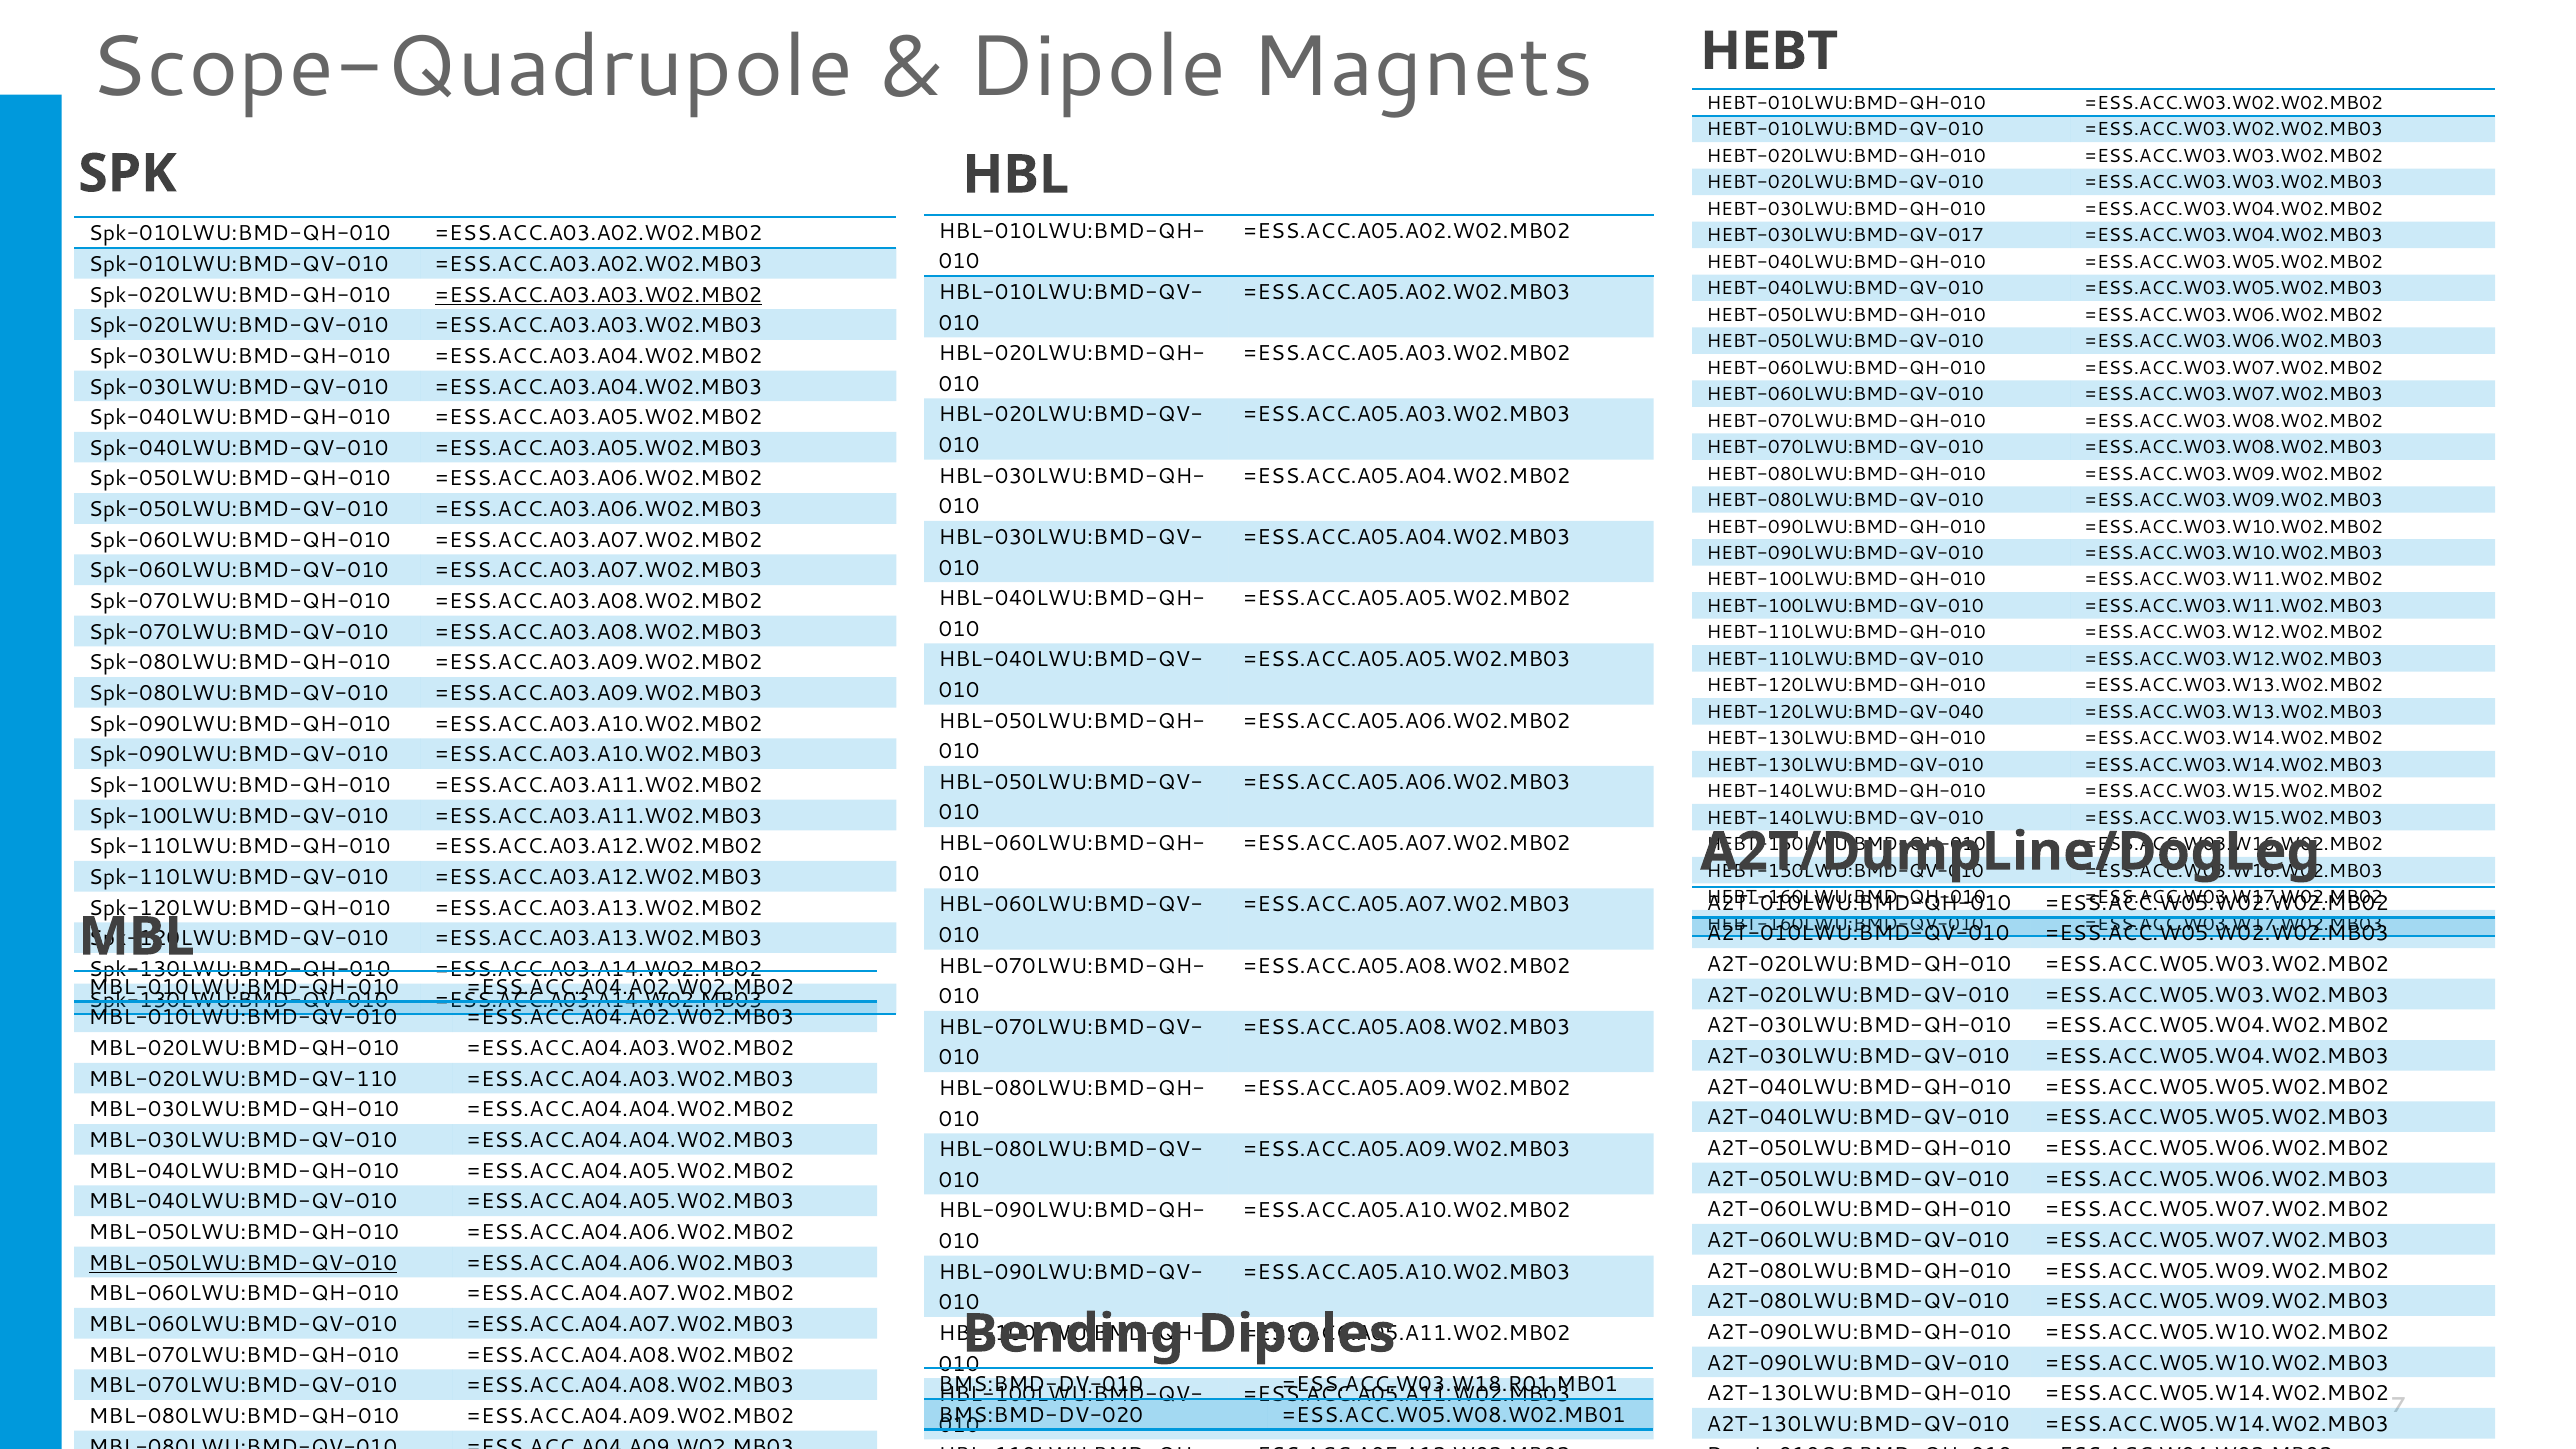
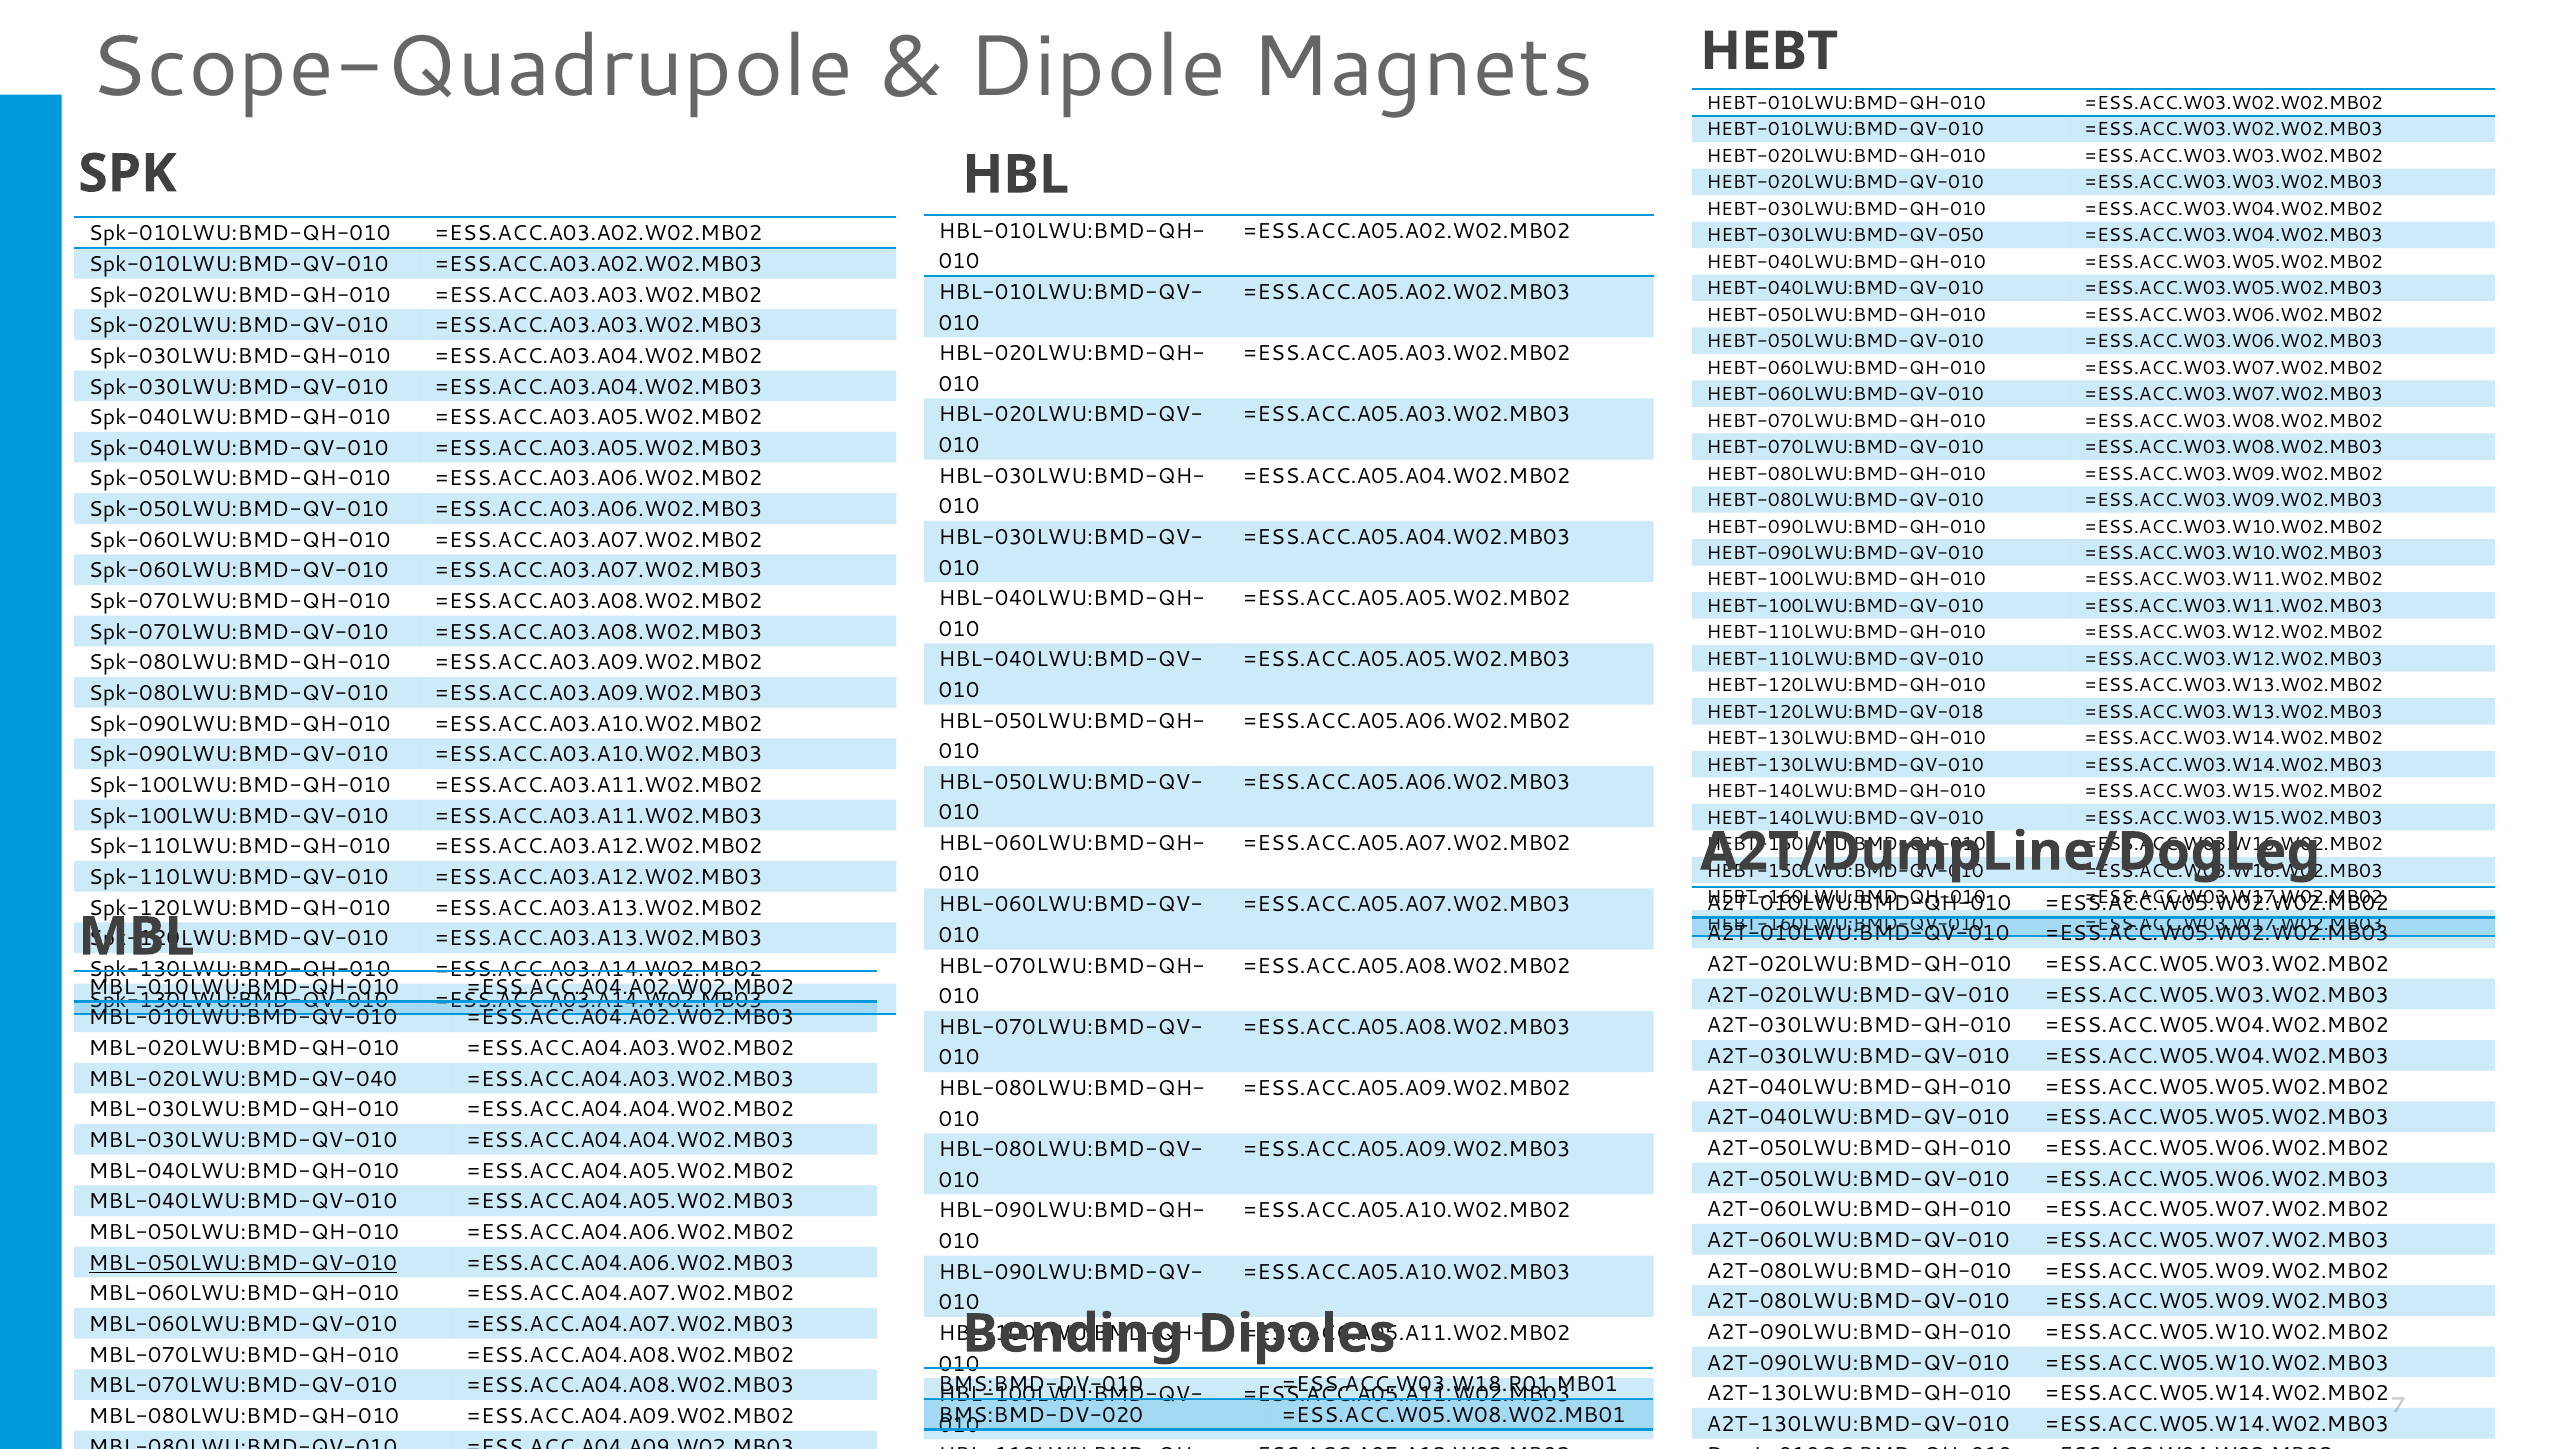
HEBT-030LWU:BMD-QV-017: HEBT-030LWU:BMD-QV-017 -> HEBT-030LWU:BMD-QV-050 (1845, 236)
=ESS.ACC.A03.A03.W02.MB02 underline: present -> none (598, 295)
HEBT-120LWU:BMD-QV-040: HEBT-120LWU:BMD-QV-040 -> HEBT-120LWU:BMD-QV-018 (1845, 712)
MBL-020LWU:BMD-QV-110: MBL-020LWU:BMD-QV-110 -> MBL-020LWU:BMD-QV-040 (243, 1079)
